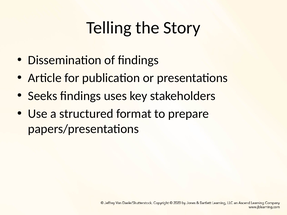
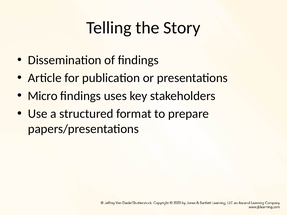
Seeks: Seeks -> Micro (43, 96)
